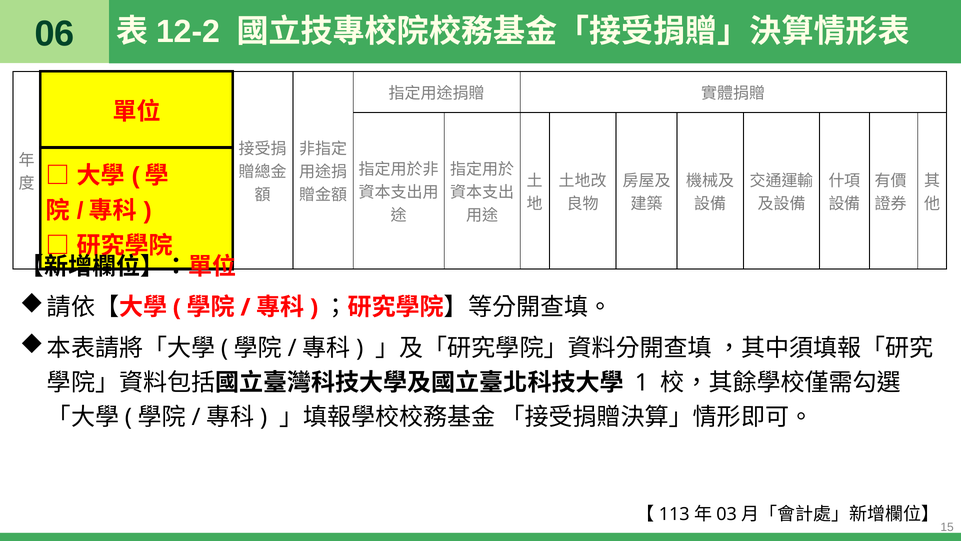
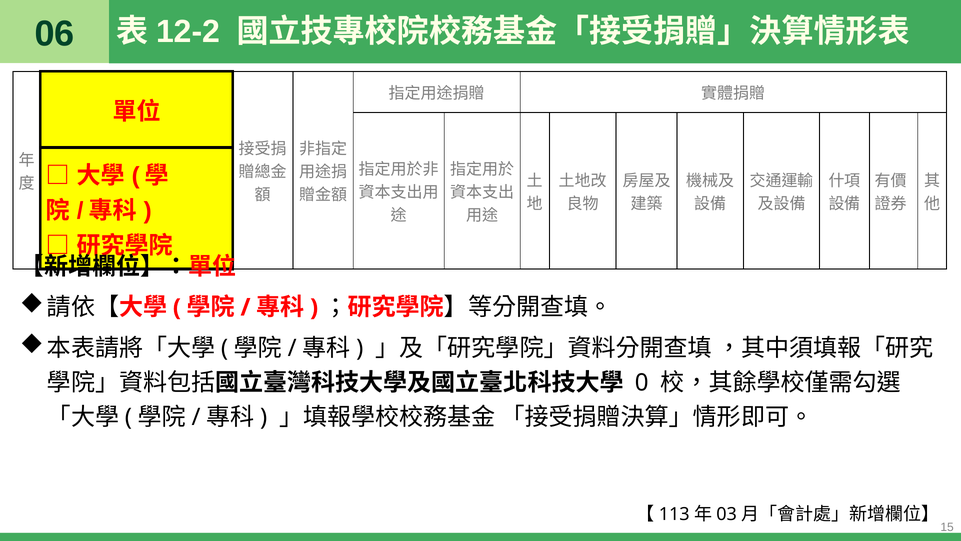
1: 1 -> 0 (642, 382)
